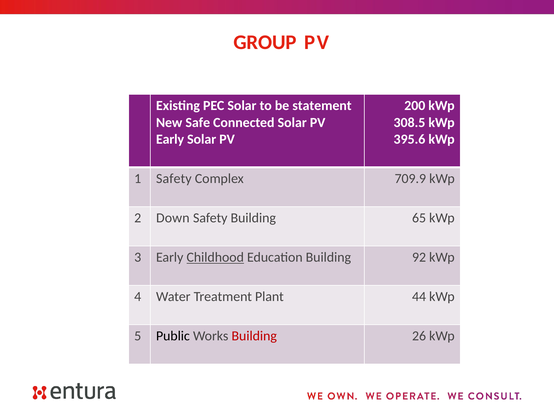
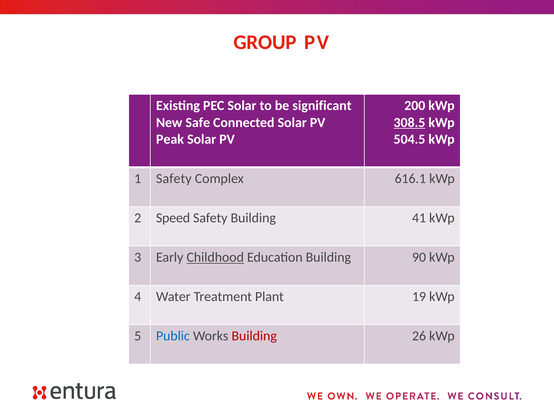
statement: statement -> significant (322, 106)
308.5 underline: none -> present (409, 123)
Early: Early -> Peak (170, 140)
395.6: 395.6 -> 504.5 (409, 140)
709.9: 709.9 -> 616.1 (410, 179)
Down: Down -> Speed (173, 218)
65: 65 -> 41 (419, 218)
92: 92 -> 90 (419, 258)
44: 44 -> 19 (419, 297)
Public colour: black -> blue (173, 336)
